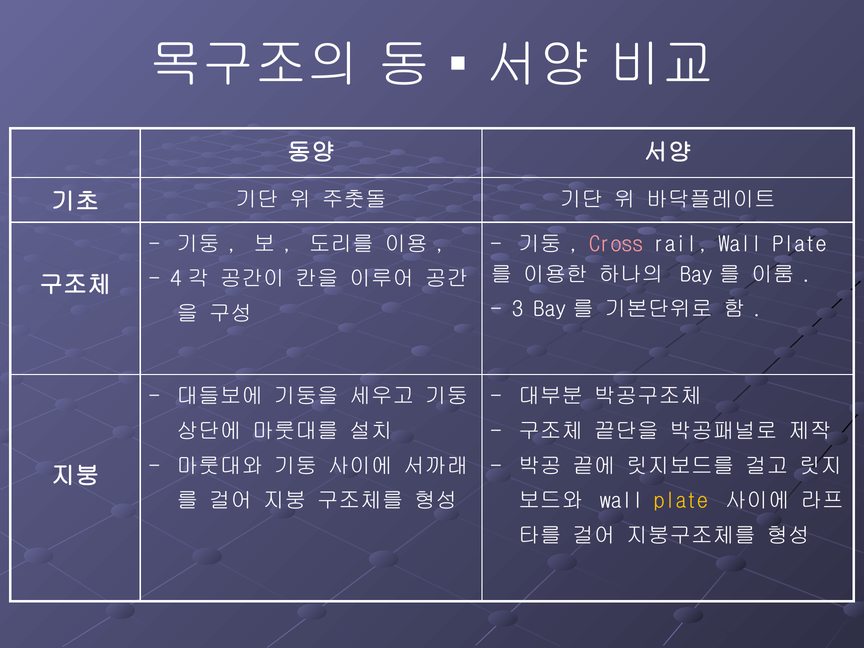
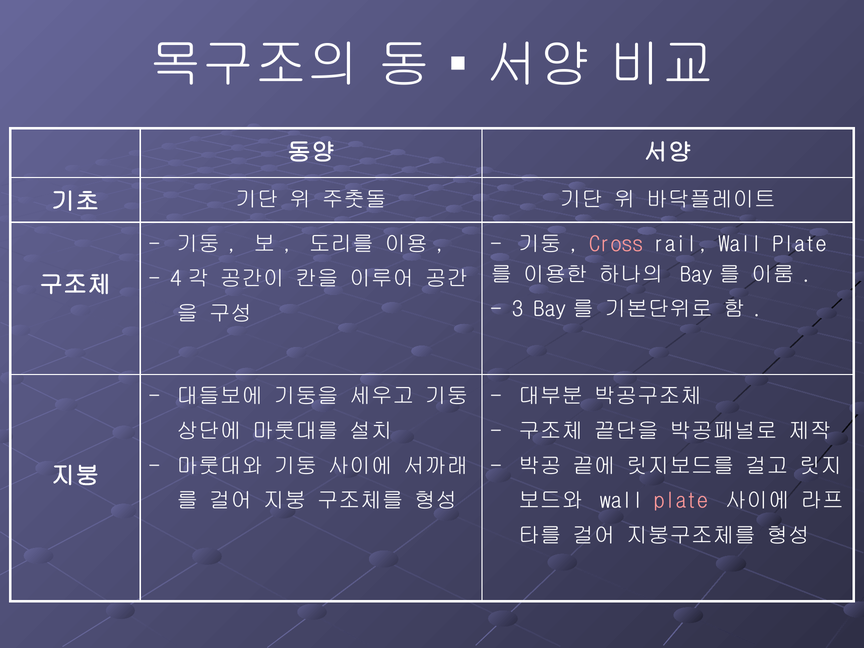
plate colour: yellow -> pink (681, 501)
